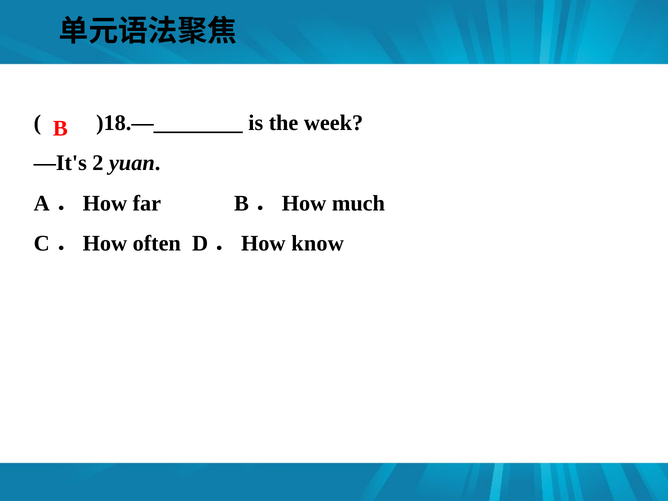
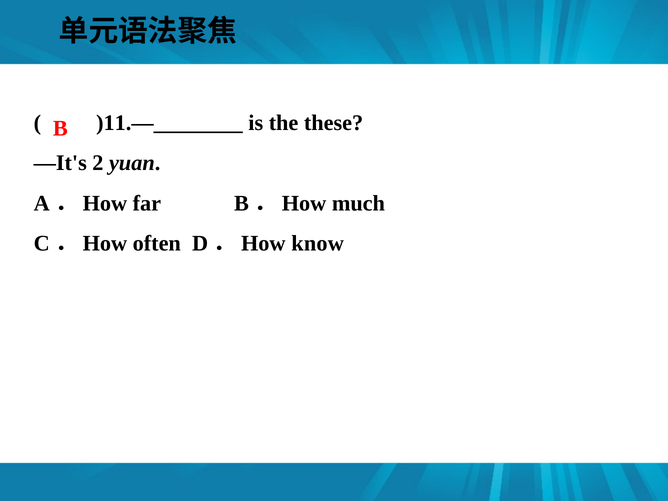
)18.—________: )18.—________ -> )11.—________ (169, 123)
week: week -> these (334, 123)
